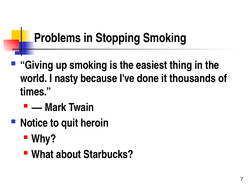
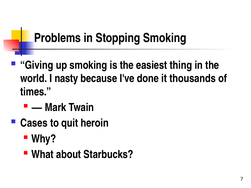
Notice: Notice -> Cases (34, 123)
